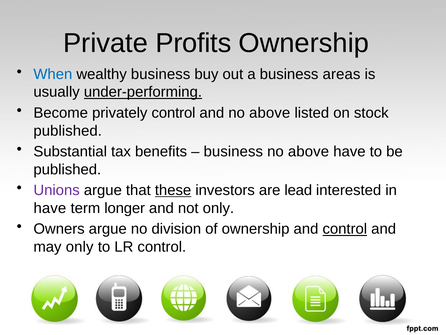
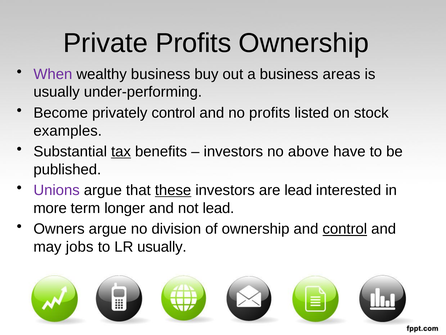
When colour: blue -> purple (53, 74)
under-performing underline: present -> none (143, 92)
and no above: above -> profits (270, 113)
published: published -> examples (68, 131)
tax underline: none -> present (121, 151)
business: business -> investors (233, 151)
have: have -> more (50, 208)
not only: only -> lead (218, 208)
may only: only -> jobs (80, 247)
LR control: control -> usually (162, 247)
